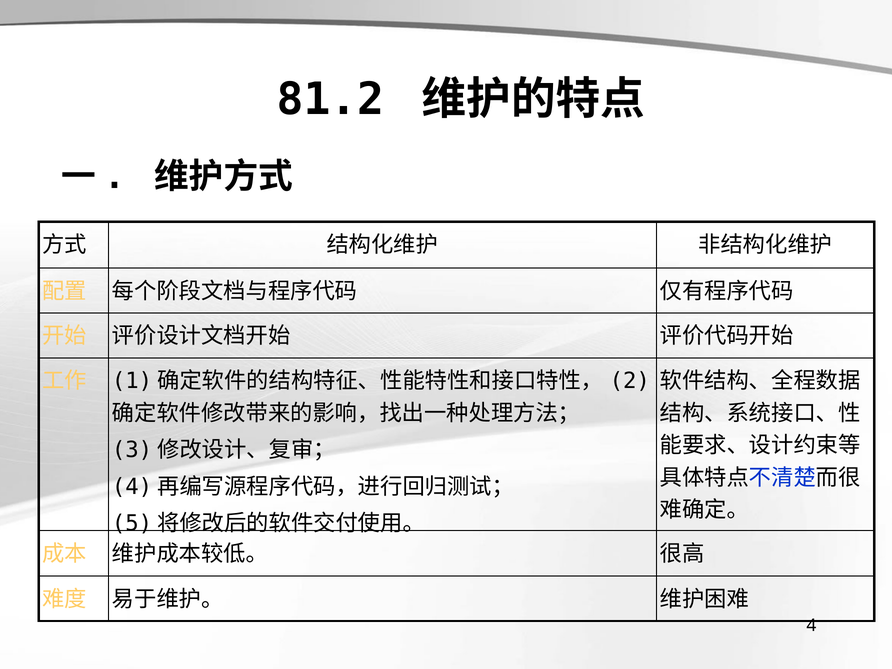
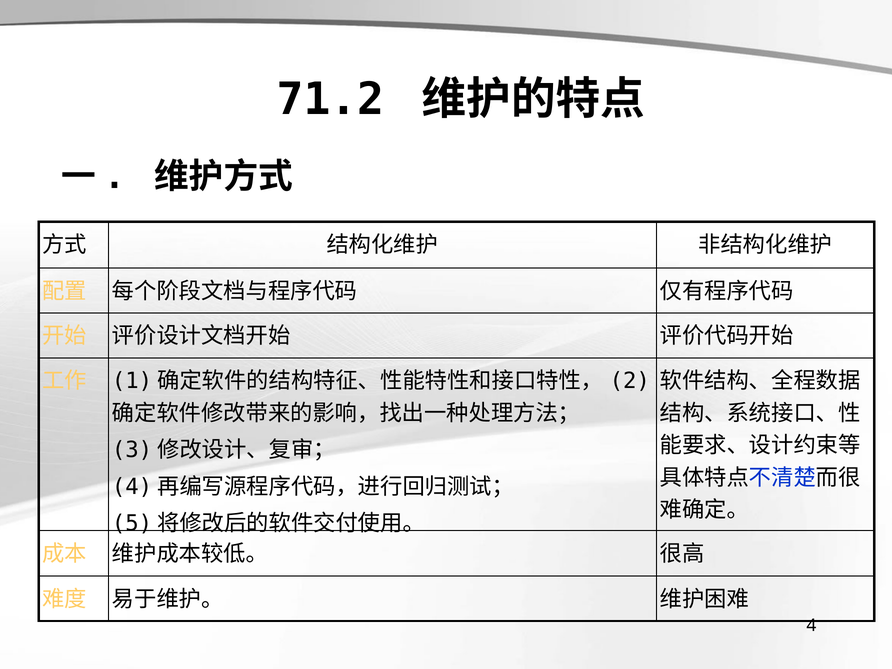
81.2: 81.2 -> 71.2 (331, 99)
